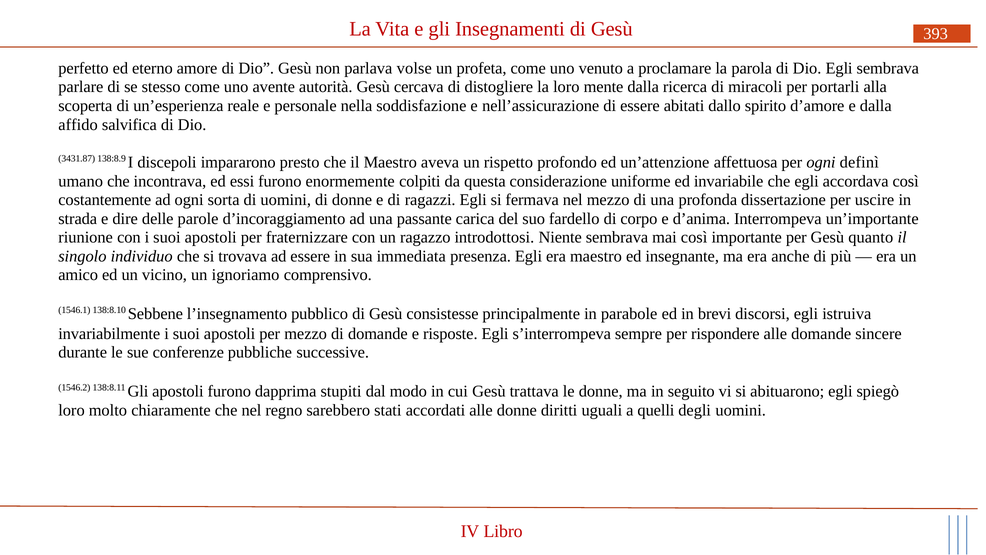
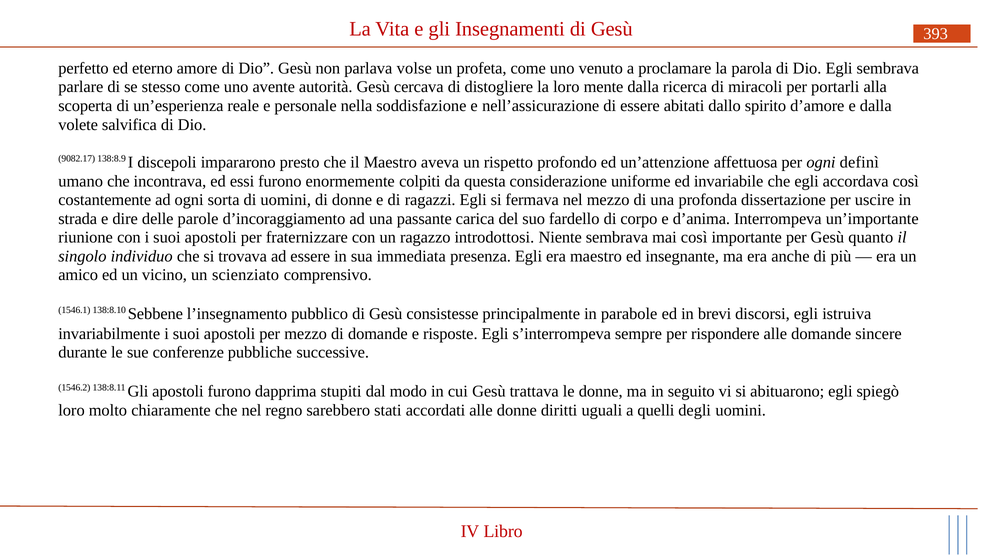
affido: affido -> volete (78, 125)
3431.87: 3431.87 -> 9082.17 (77, 159)
ignoriamo: ignoriamo -> scienziato (246, 275)
